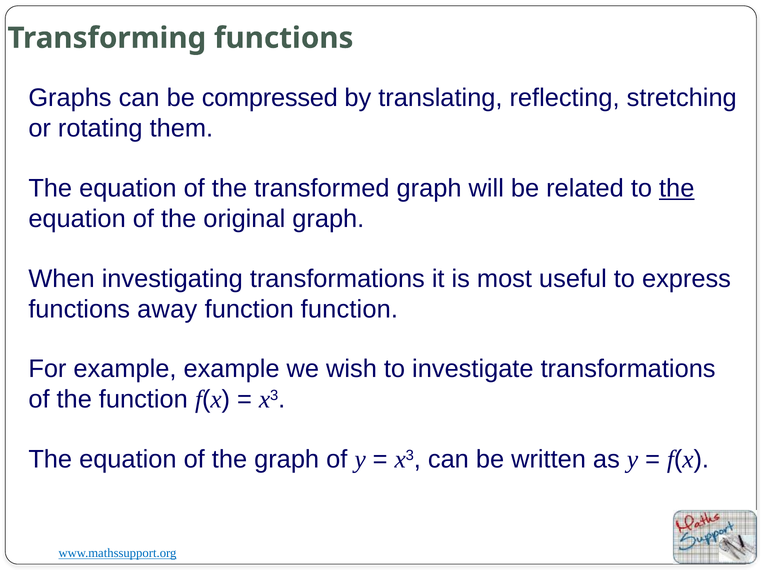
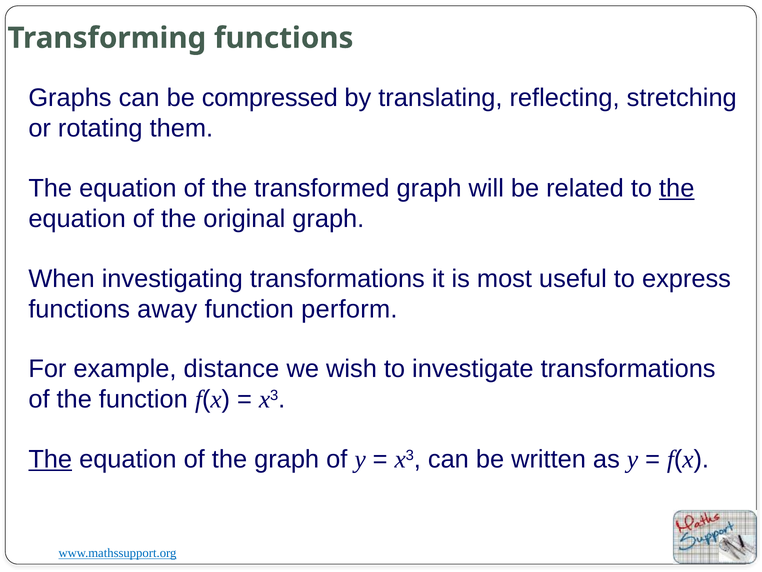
function function: function -> perform (349, 309)
example example: example -> distance (231, 369)
The underline: none -> present (50, 459)
